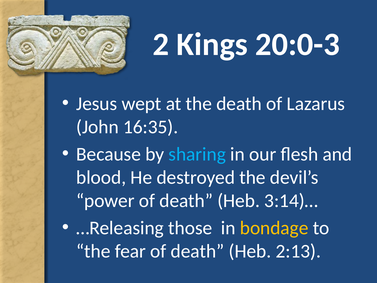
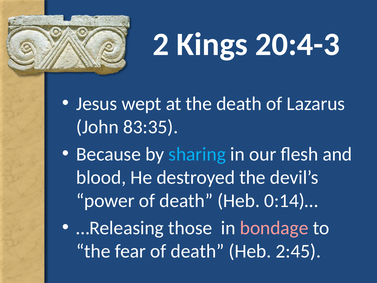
20:0-3: 20:0-3 -> 20:4-3 (297, 44)
16:35: 16:35 -> 83:35 (151, 127)
3:14)…: 3:14)… -> 0:14)… (291, 200)
bondage colour: yellow -> pink (274, 228)
2:13: 2:13 -> 2:45 (298, 251)
